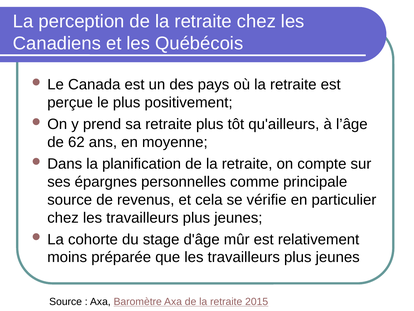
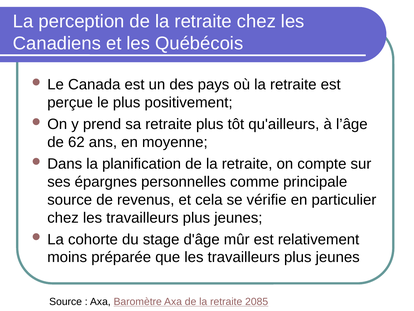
2015: 2015 -> 2085 (257, 301)
